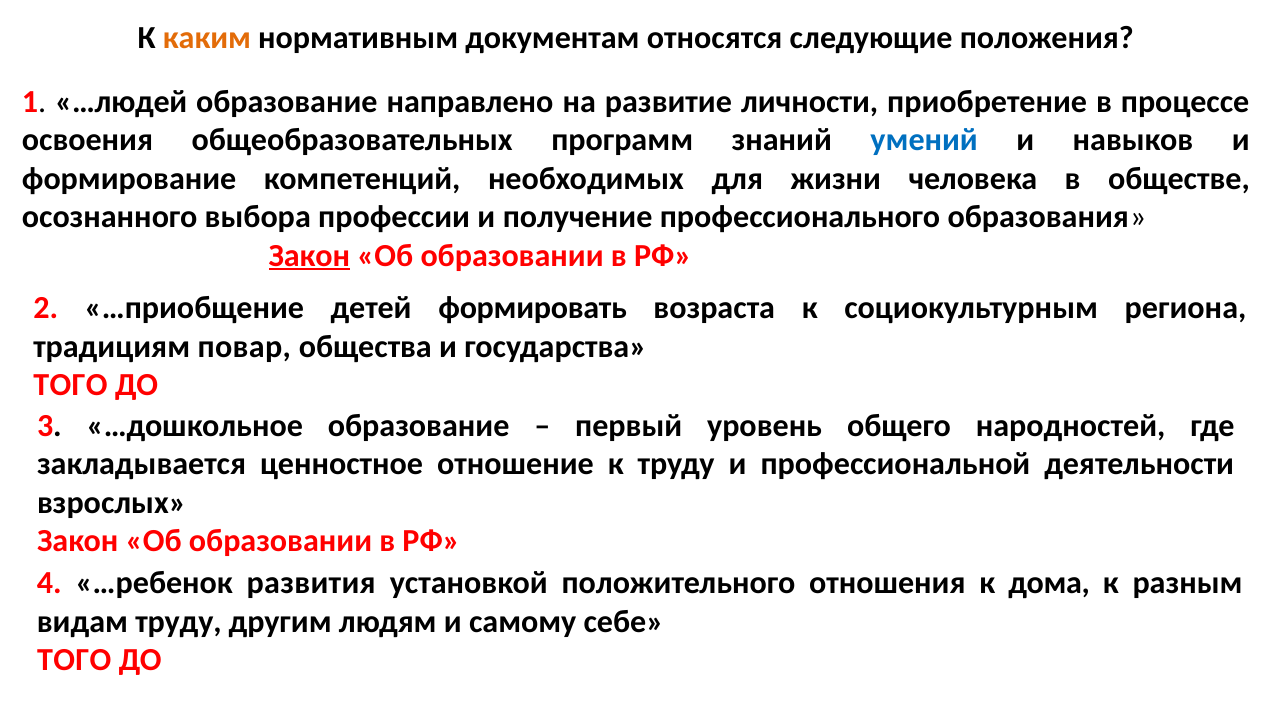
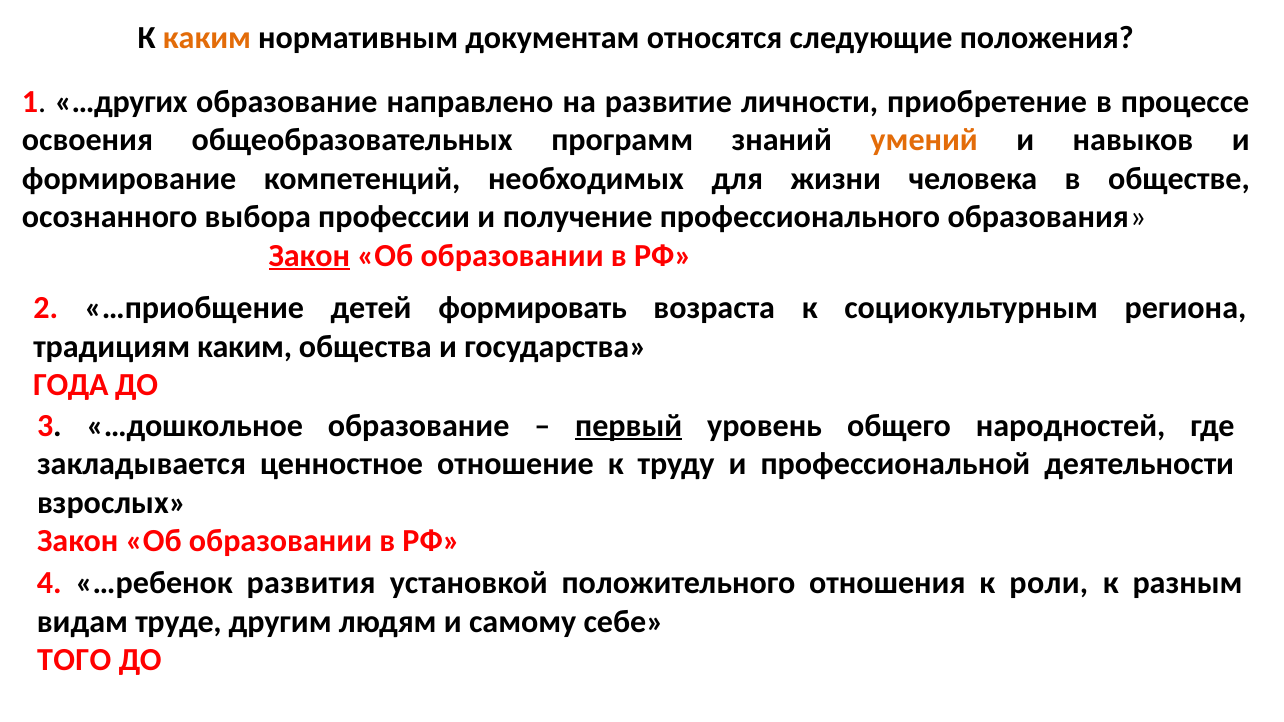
…людей: …людей -> …других (121, 102)
умений colour: blue -> orange (924, 140)
традициям повар: повар -> каким (245, 347)
ТОГО: ТОГО -> ГОДА (71, 385)
первый underline: none -> present (629, 426)
дома: дома -> роли (1049, 584)
видам труду: труду -> труде (178, 622)
